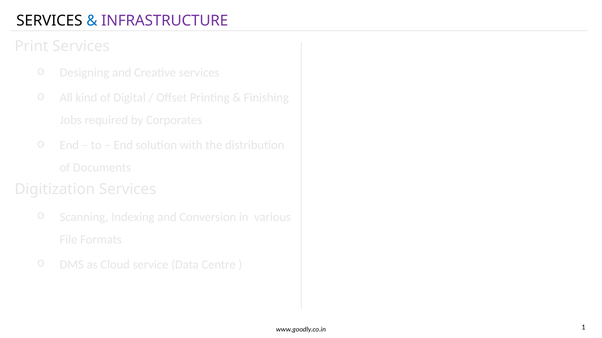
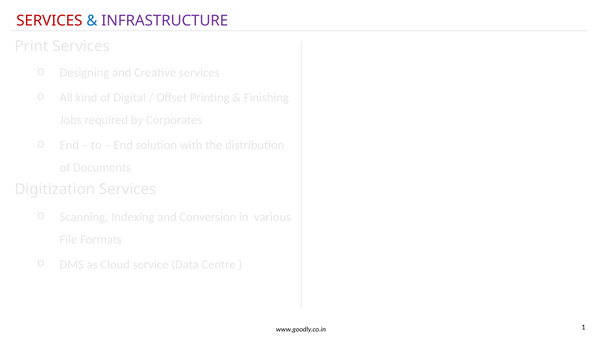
SERVICES colour: black -> red (49, 21)
